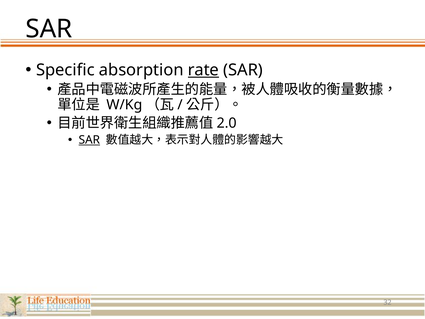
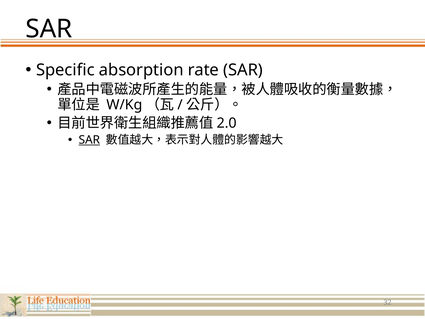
rate underline: present -> none (203, 70)
